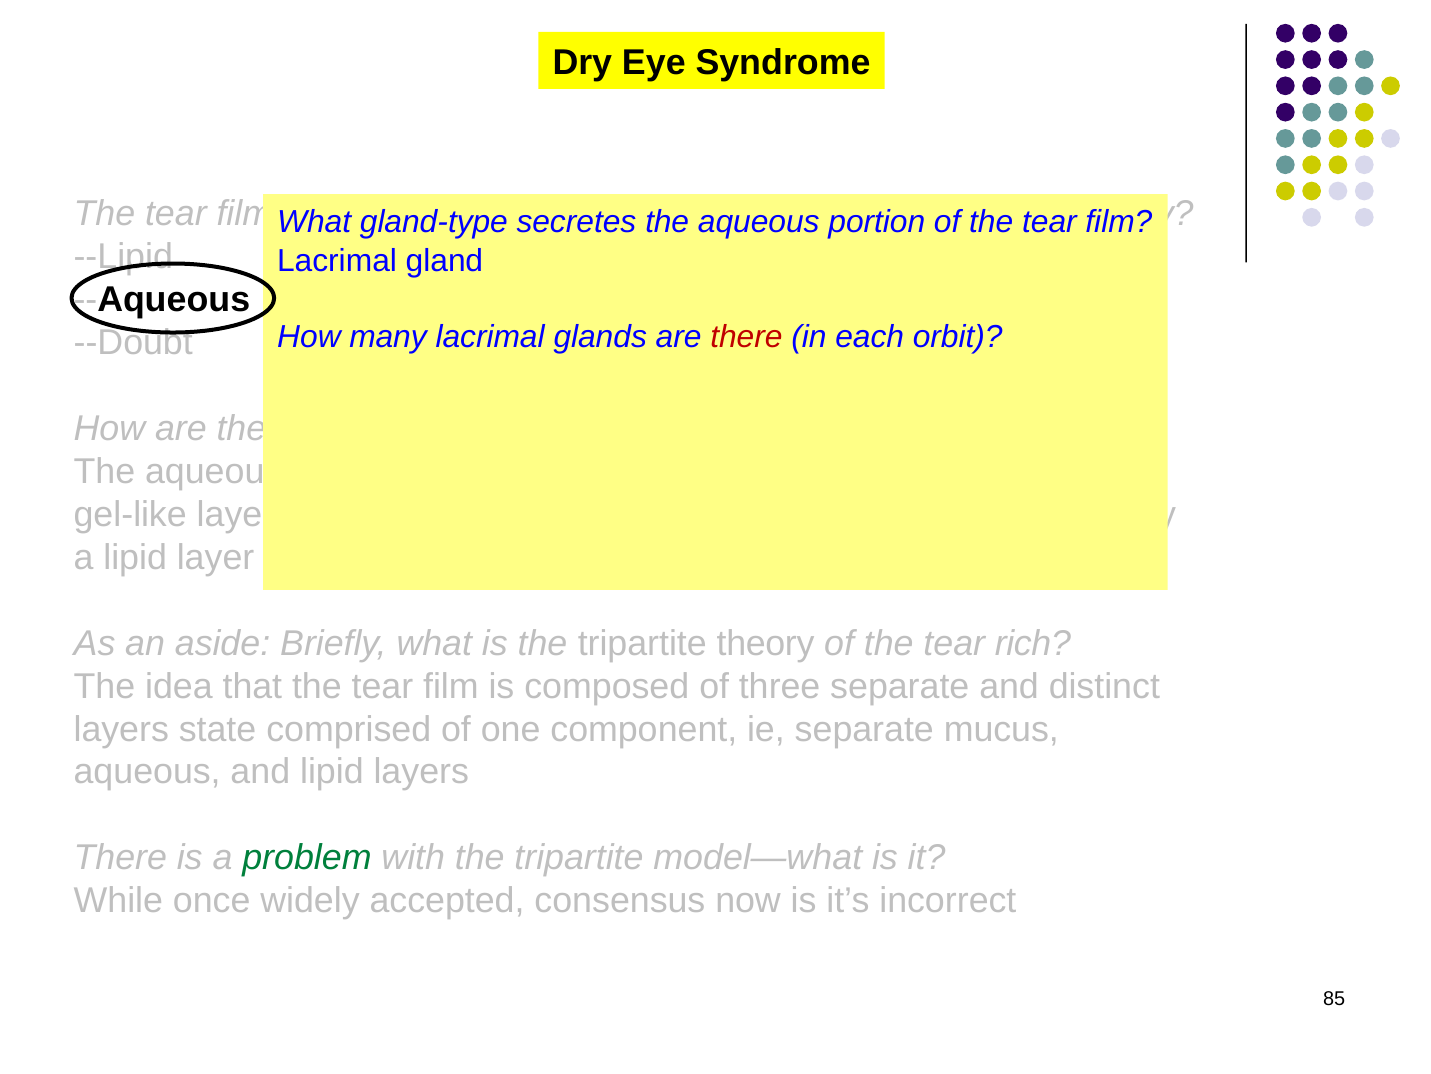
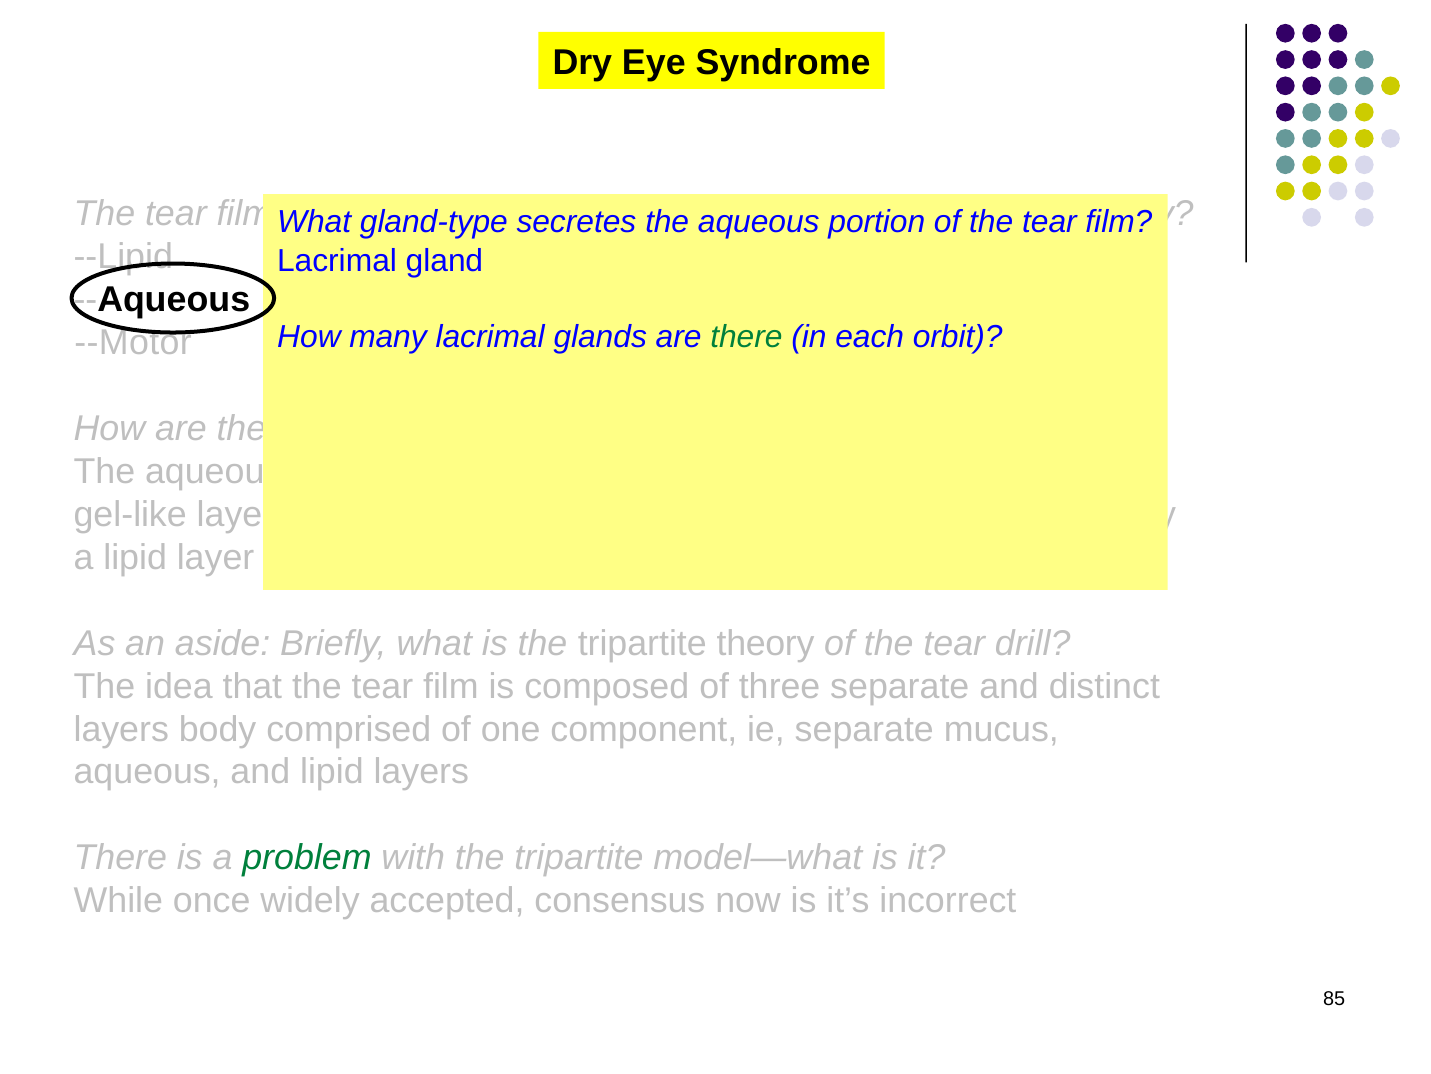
there colour: red -> green (746, 337)
--Doubt: --Doubt -> --Motor (133, 342)
rich: rich -> drill (1033, 643)
state: state -> body (218, 729)
